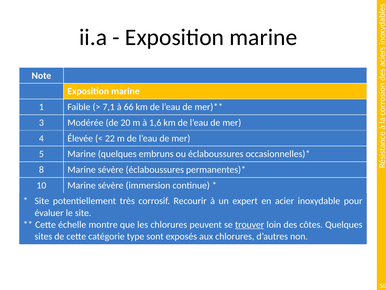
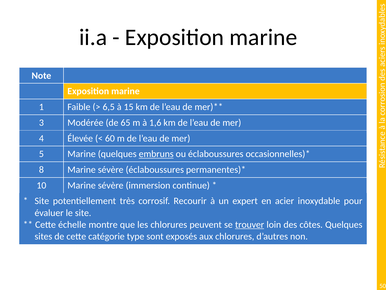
7,1: 7,1 -> 6,5 (109, 107)
66: 66 -> 15 (129, 107)
20: 20 -> 65 (125, 122)
22: 22 -> 60 (110, 138)
embruns underline: none -> present (156, 154)
